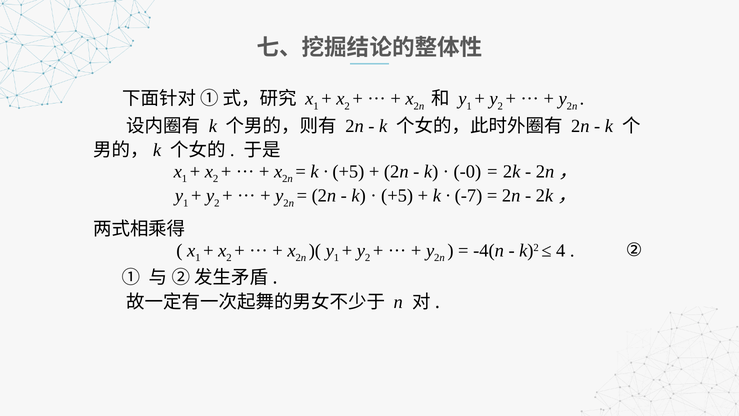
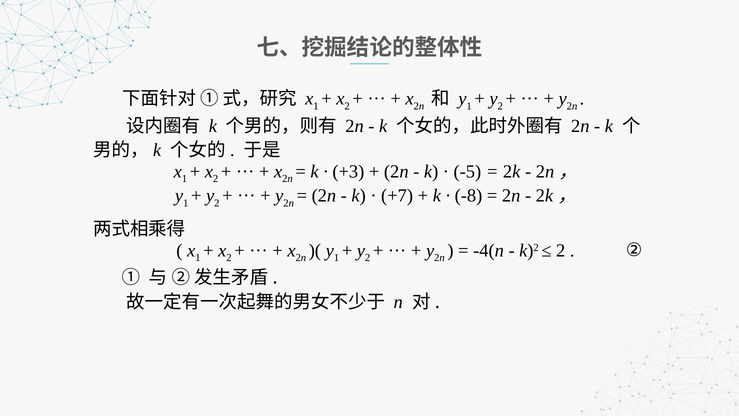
+5: +5 -> +3 (348, 171)
-0: -0 -> -5 (467, 171)
+5: +5 -> +7 (397, 196)
-7: -7 -> -8 (469, 196)
4: 4 -> 2 (561, 250)
